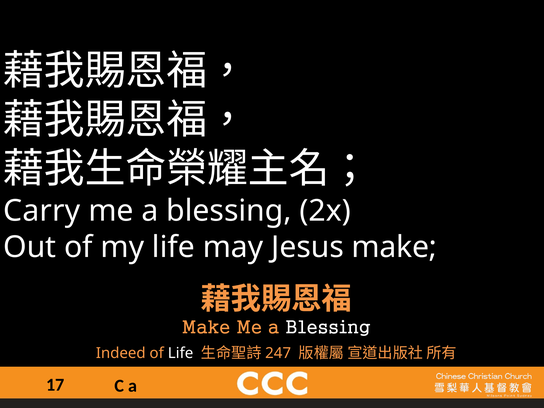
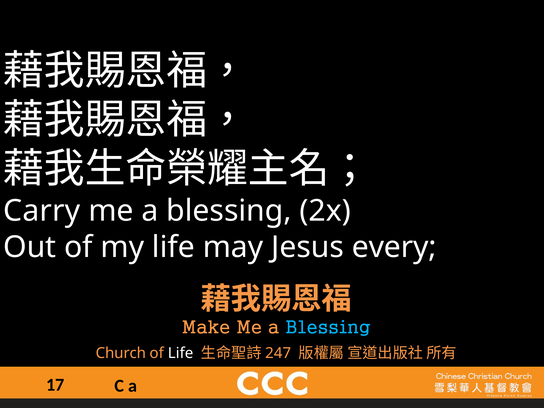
Jesus make: make -> every (394, 247)
Blessing colour: white -> light blue (328, 328)
Indeed: Indeed -> Church (121, 353)
